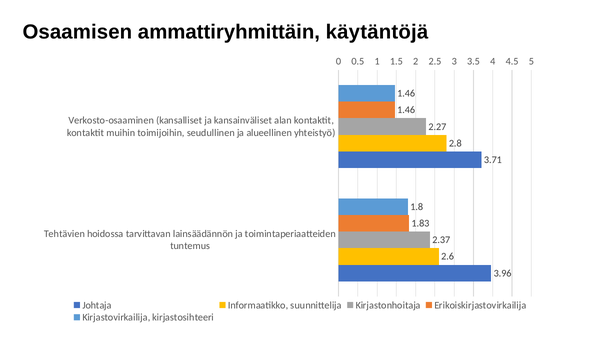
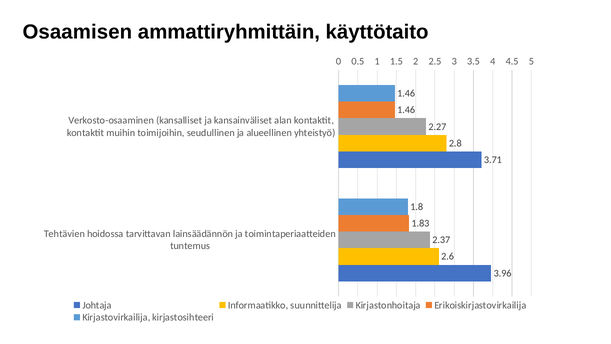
käytäntöjä: käytäntöjä -> käyttötaito (377, 32)
